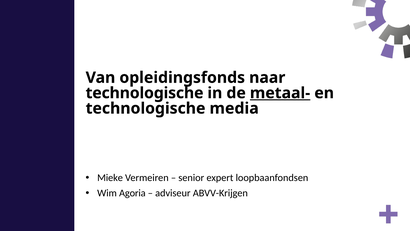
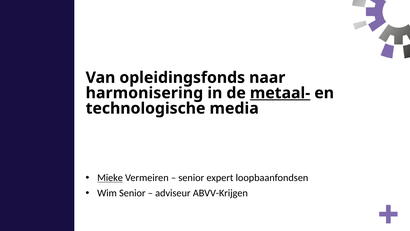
technologische: technologische -> harmonisering (144, 93)
Mieke underline: none -> present (110, 177)
Wim Agoria: Agoria -> Senior (132, 193)
